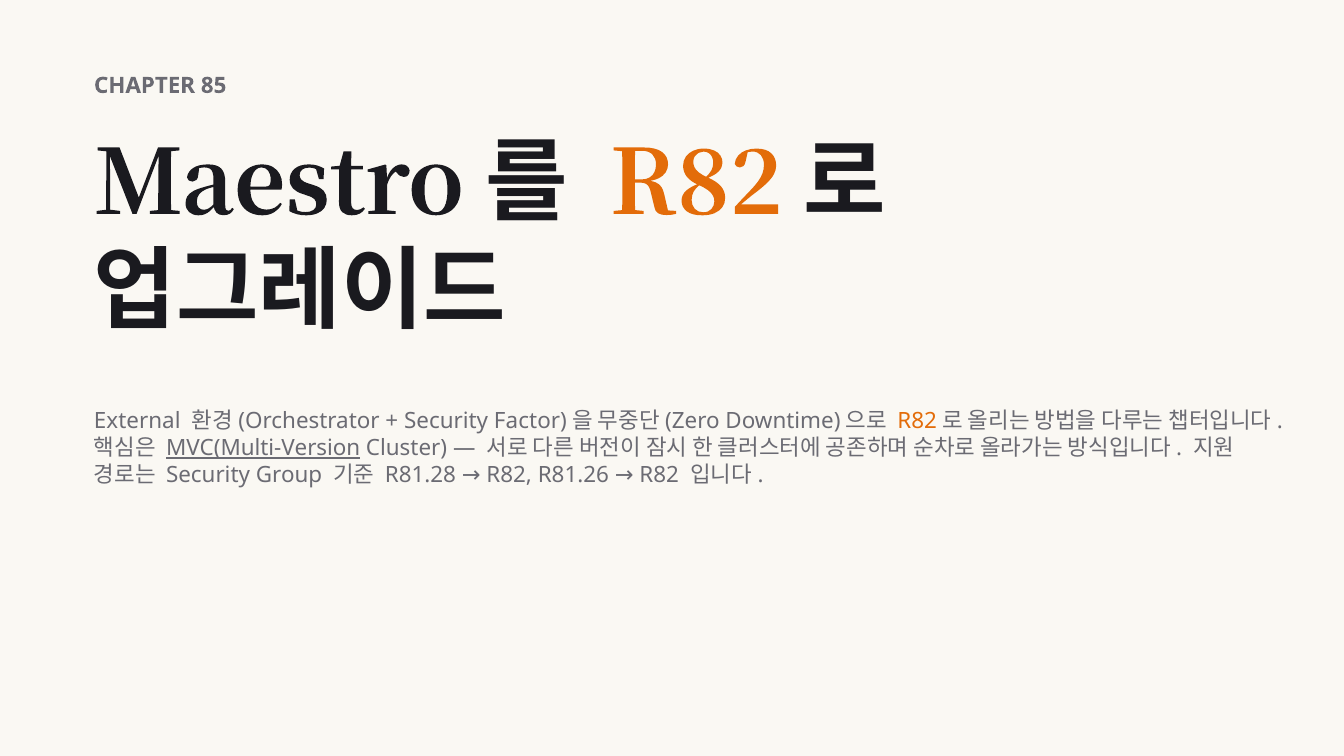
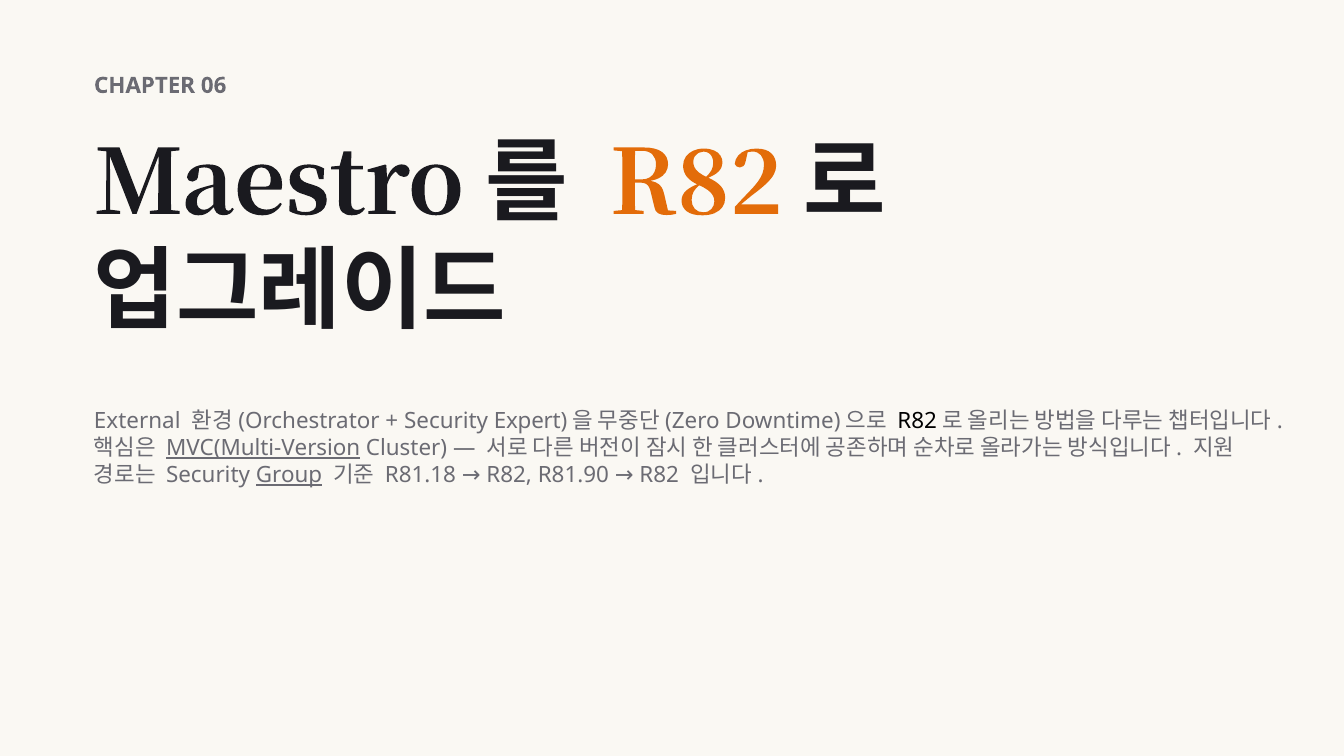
85: 85 -> 06 (214, 85)
Factor: Factor -> Expert (531, 421)
R82 colour: orange -> black (917, 421)
Group underline: none -> present (289, 475)
R81.28: R81.28 -> R81.18 (420, 475)
R81.26: R81.26 -> R81.90 (573, 475)
